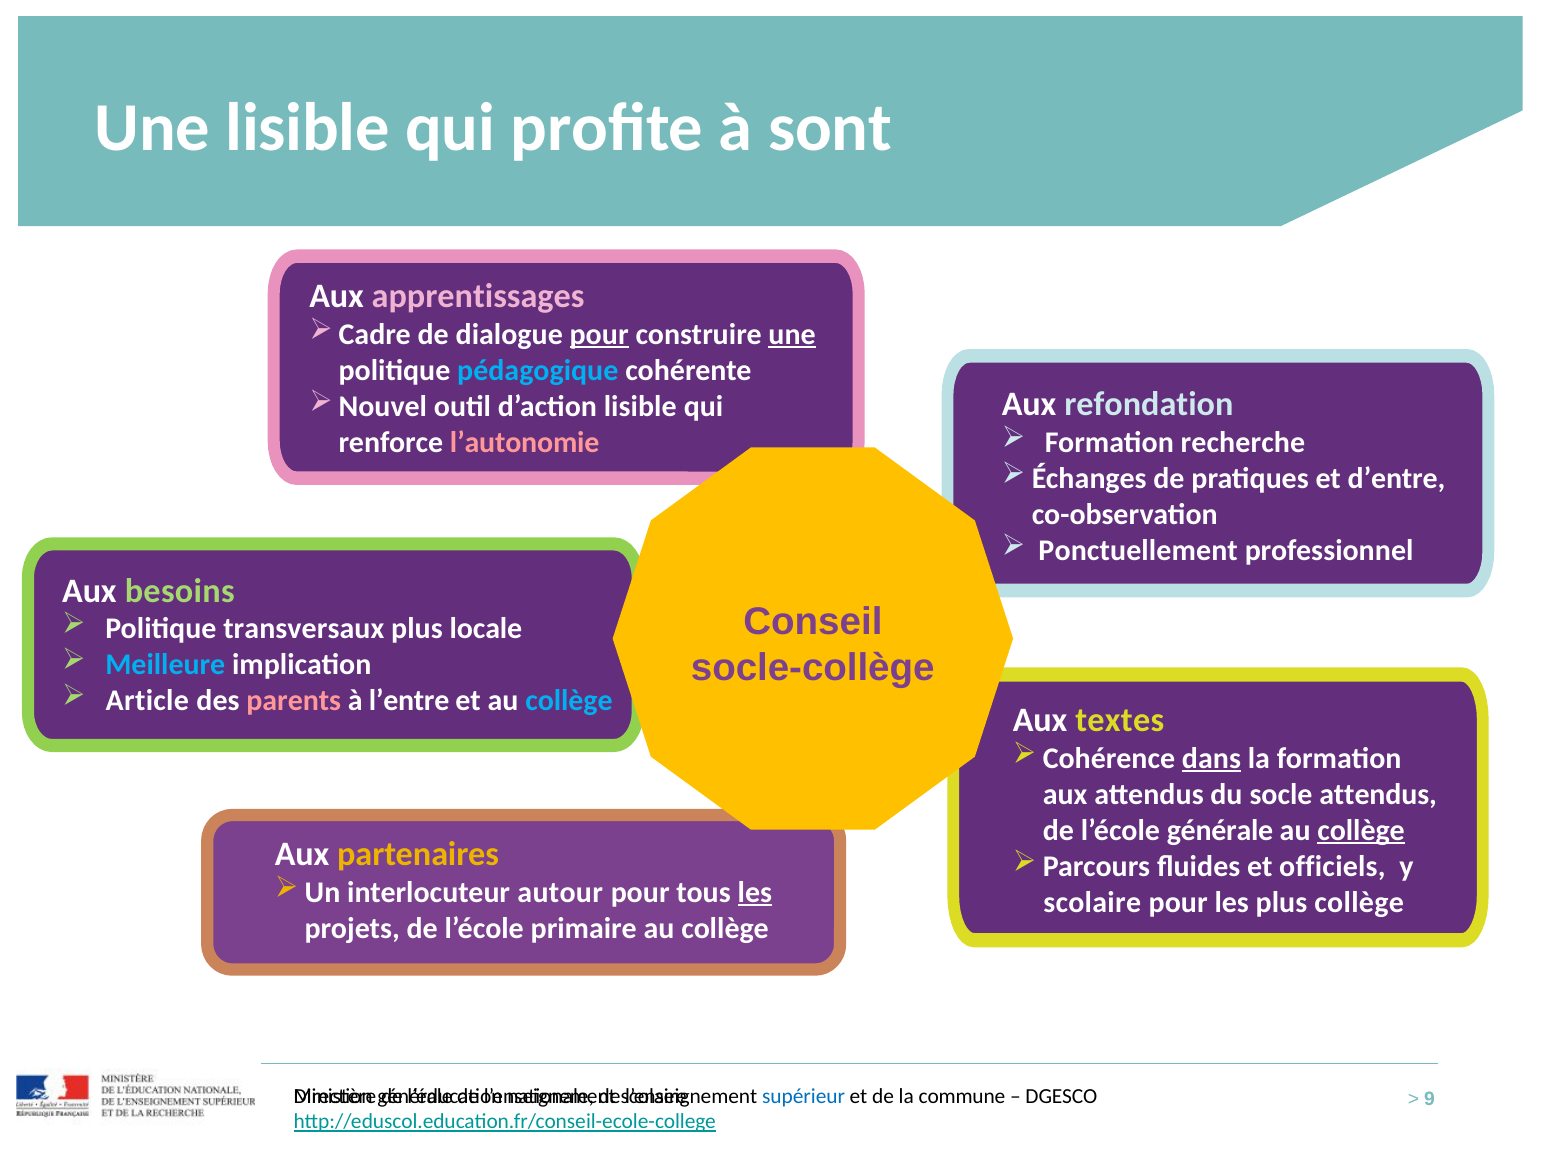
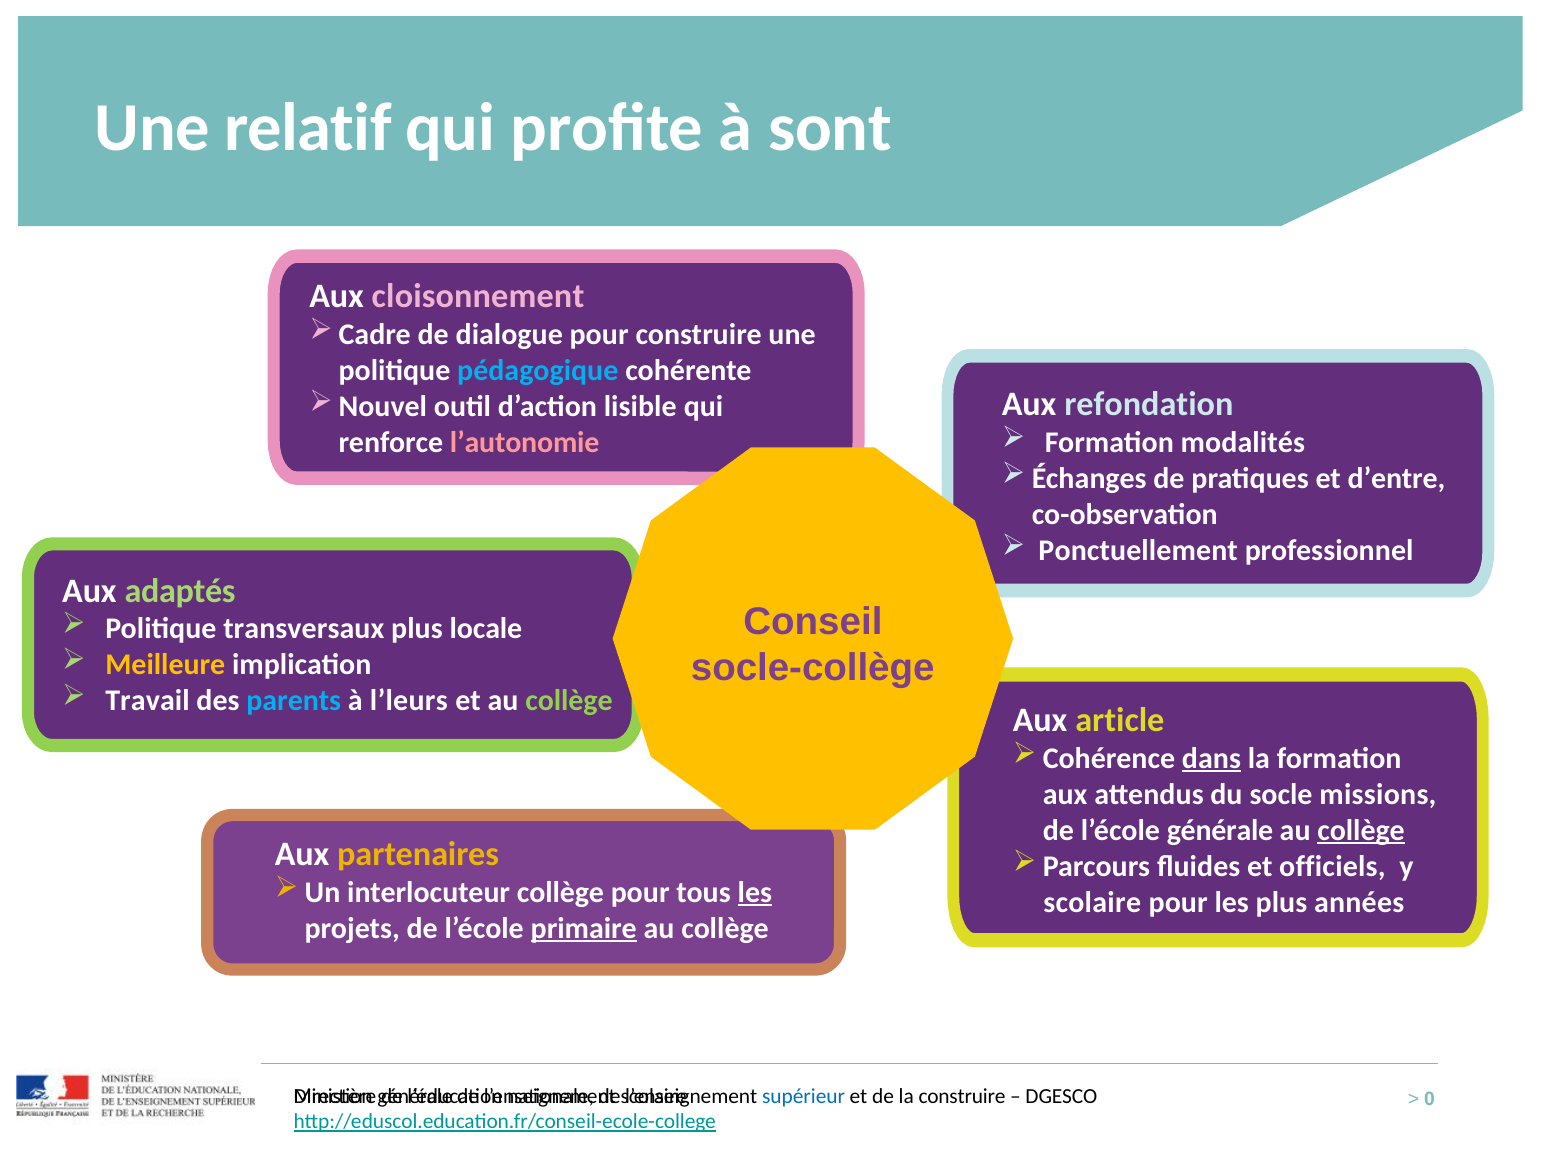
Une lisible: lisible -> relatif (308, 128)
apprentissages: apprentissages -> cloisonnement (478, 296)
pour underline: present -> none (599, 334)
une underline: present -> none (792, 334)
recherche: recherche -> modalités (1243, 442)
besoins: besoins -> adaptés (180, 591)
Meilleure colour: light blue -> yellow (165, 665)
Article: Article -> Travail (147, 701)
parents colour: pink -> light blue (294, 701)
l’entre: l’entre -> l’leurs (409, 701)
collège colour: light blue -> light green (569, 701)
textes: textes -> article (1120, 720)
socle attendus: attendus -> missions (1378, 794)
interlocuteur autour: autour -> collège (560, 892)
plus collège: collège -> années (1359, 902)
primaire underline: none -> present (584, 928)
la commune: commune -> construire (962, 1096)
9: 9 -> 0 (1429, 1099)
